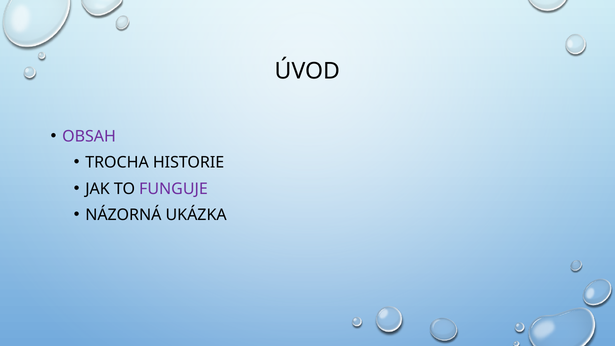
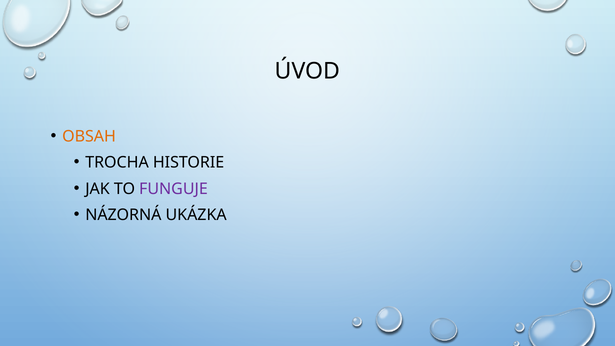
OBSAH colour: purple -> orange (89, 136)
